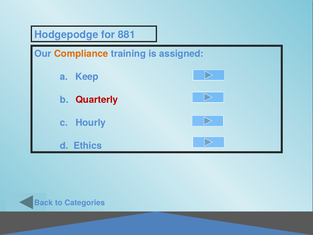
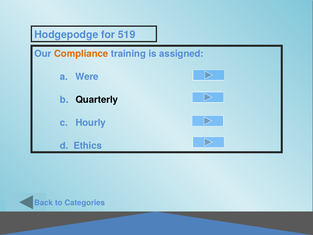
881: 881 -> 519 (127, 35)
Keep: Keep -> Were (87, 77)
Quarterly colour: red -> black (97, 100)
